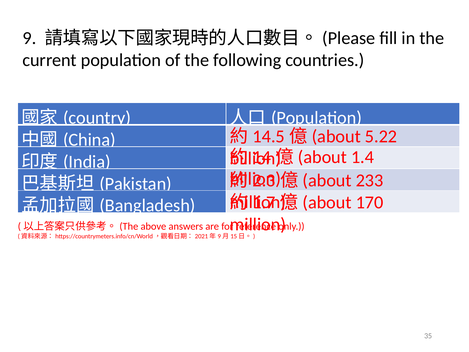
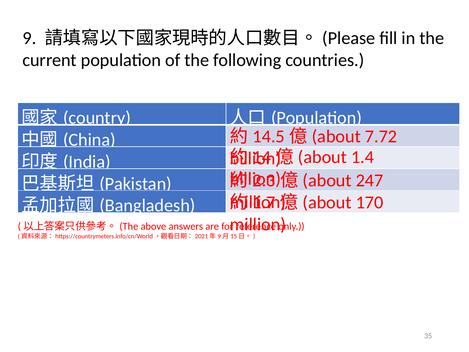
5.22: 5.22 -> 7.72 (381, 136)
233: 233 -> 247 (370, 180)
